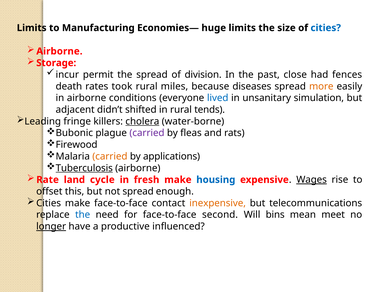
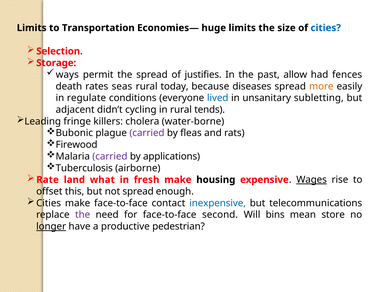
Manufacturing: Manufacturing -> Transportation (98, 28)
Airborne: Airborne -> Selection (59, 51)
incur: incur -> ways (67, 75)
division: division -> justifies (203, 75)
close: close -> allow (295, 75)
took: took -> seas (122, 86)
miles: miles -> today (175, 86)
in airborne: airborne -> regulate (87, 98)
simulation: simulation -> subletting (319, 98)
shifted: shifted -> cycling (141, 110)
cholera underline: present -> none (142, 121)
carried colour: orange -> purple (110, 156)
Tuberculosis underline: present -> none (84, 168)
cycle: cycle -> what (102, 180)
housing colour: blue -> black (216, 180)
inexpensive colour: orange -> blue (218, 203)
the colour: blue -> purple (83, 215)
meet: meet -> store (333, 215)
influenced: influenced -> pedestrian (179, 226)
